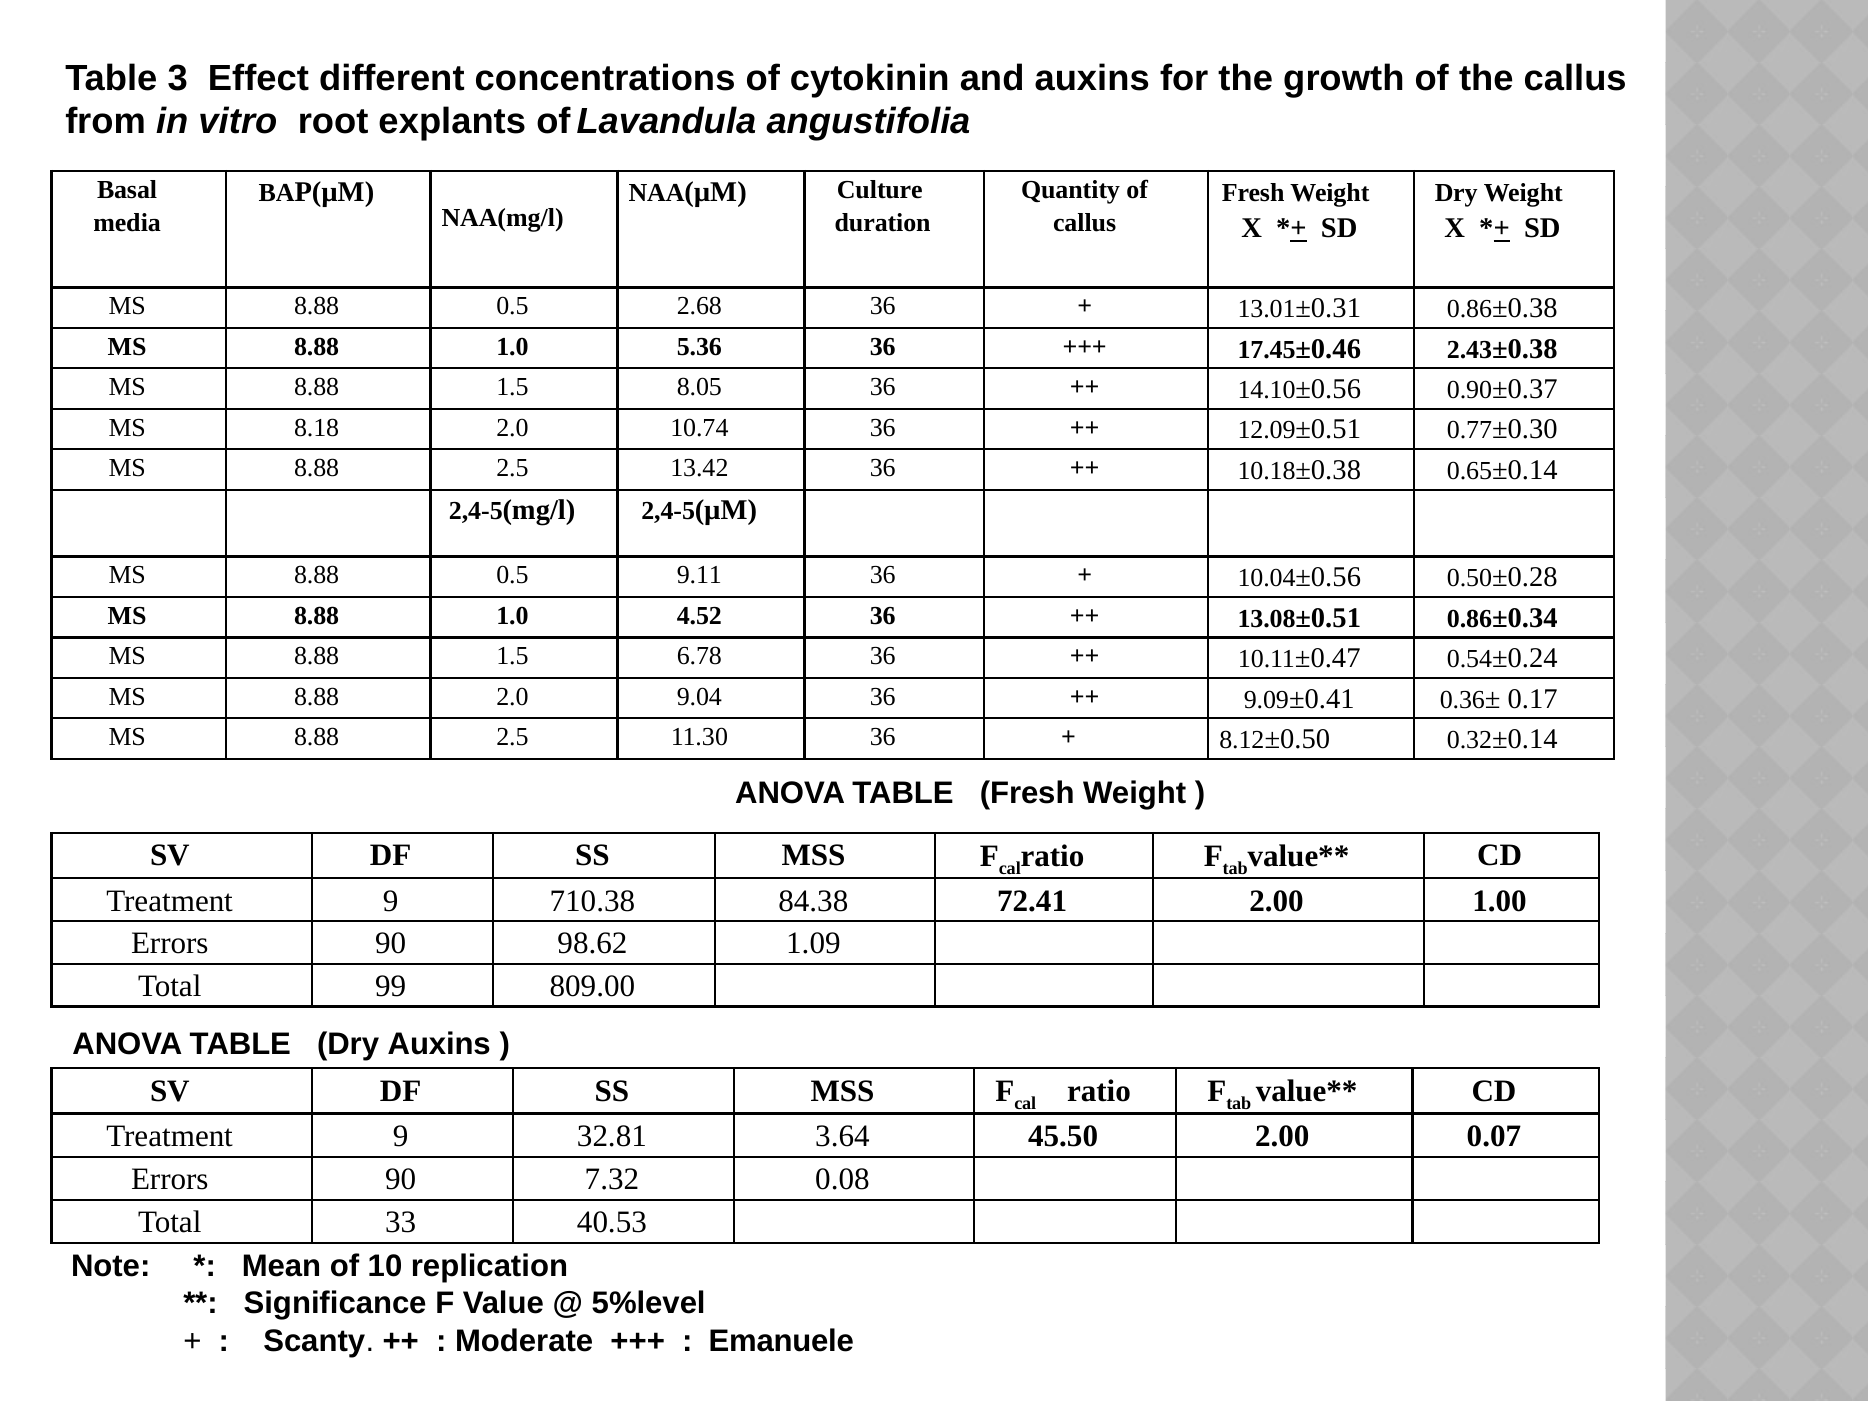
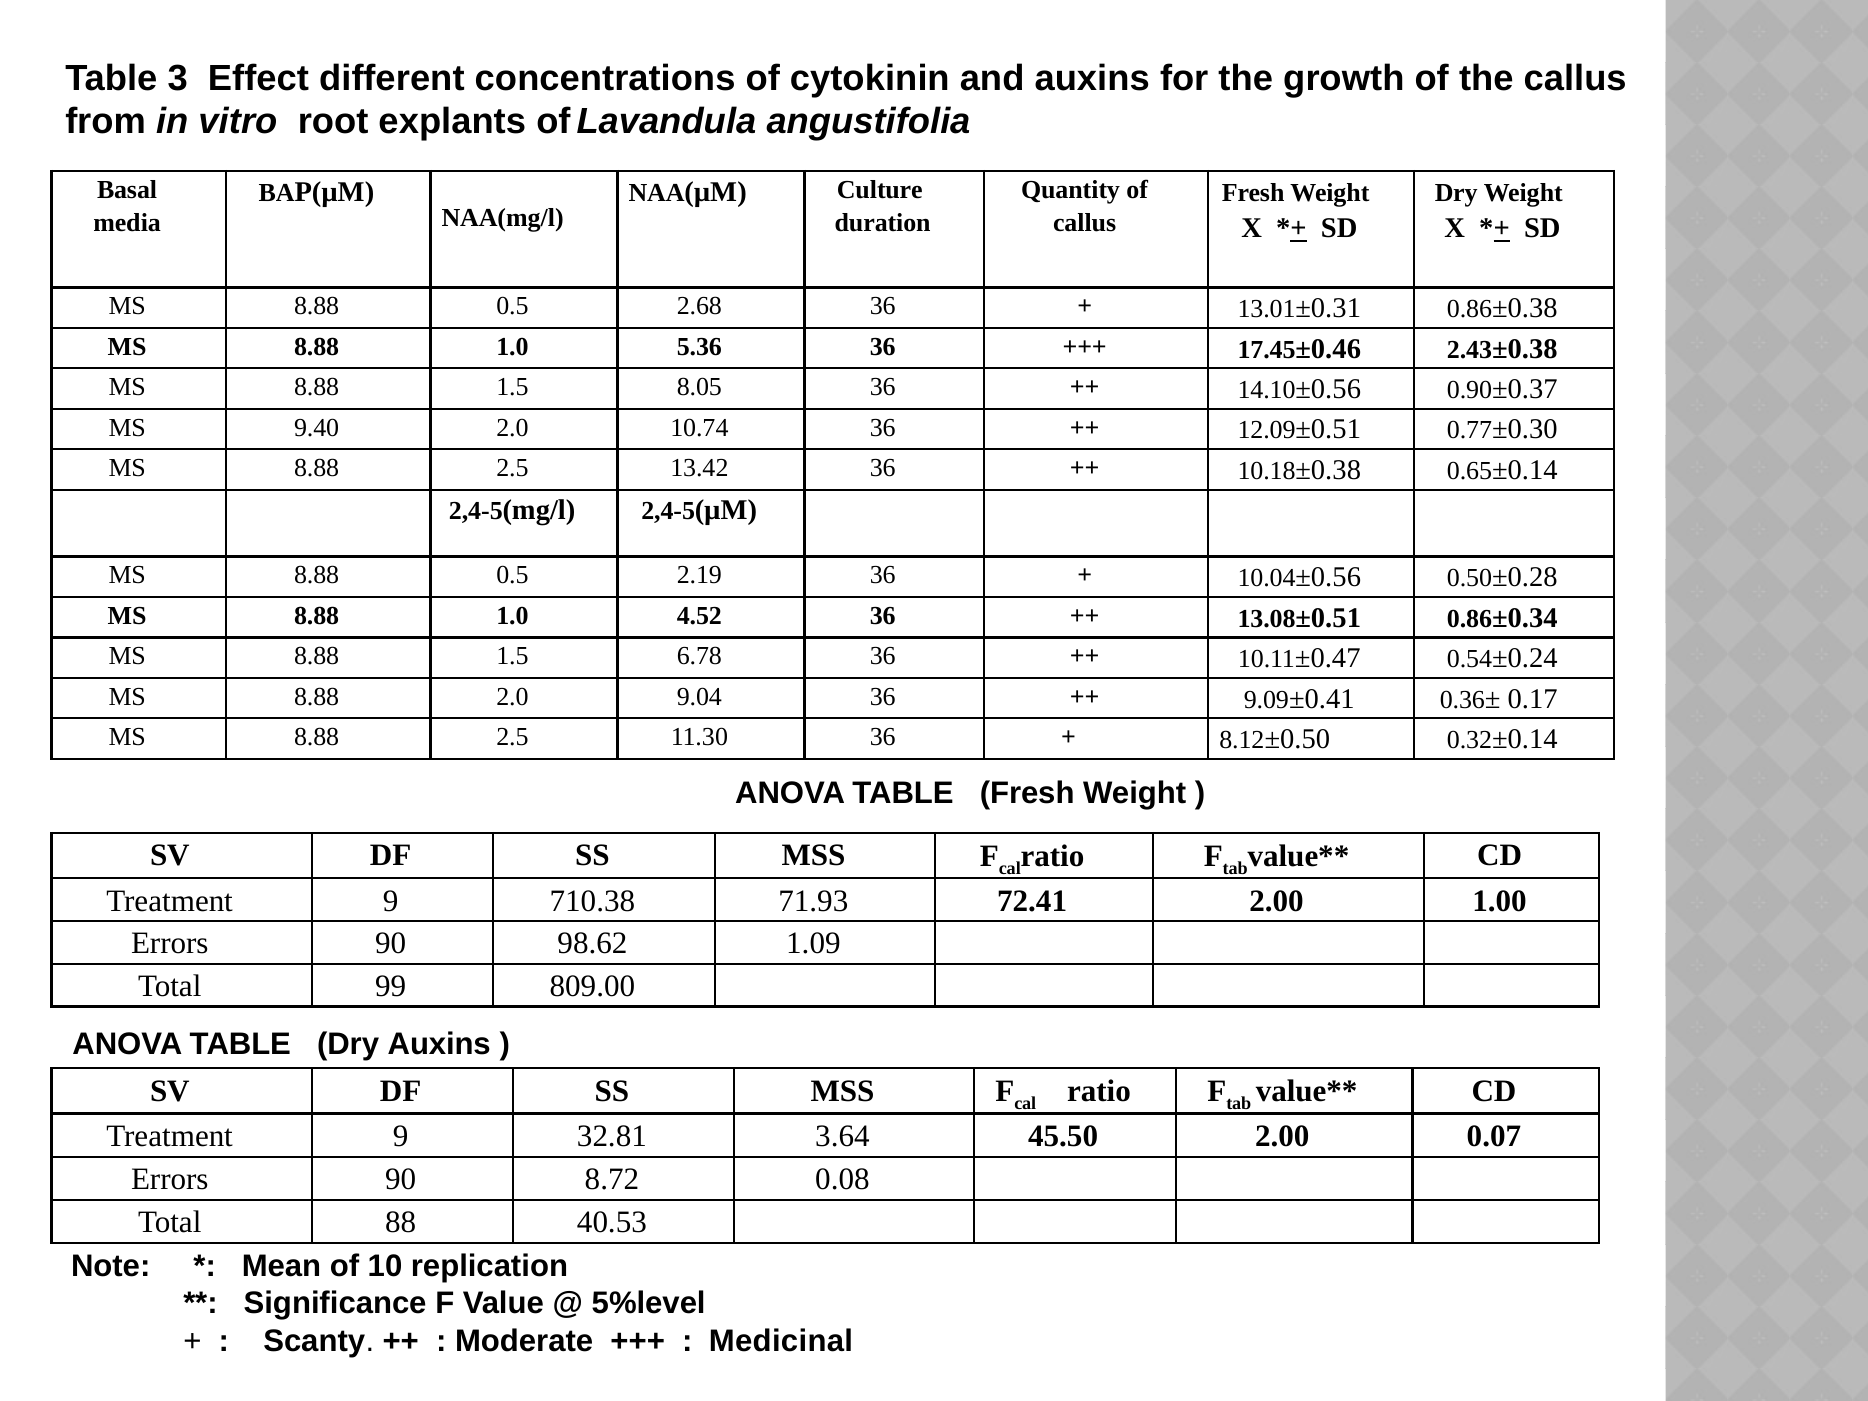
8.18: 8.18 -> 9.40 (317, 427)
9.11: 9.11 -> 2.19 (699, 575)
84.38: 84.38 -> 71.93 (813, 901)
7.32: 7.32 -> 8.72 (612, 1179)
33: 33 -> 88 (401, 1222)
Emanuele: Emanuele -> Medicinal (781, 1341)
